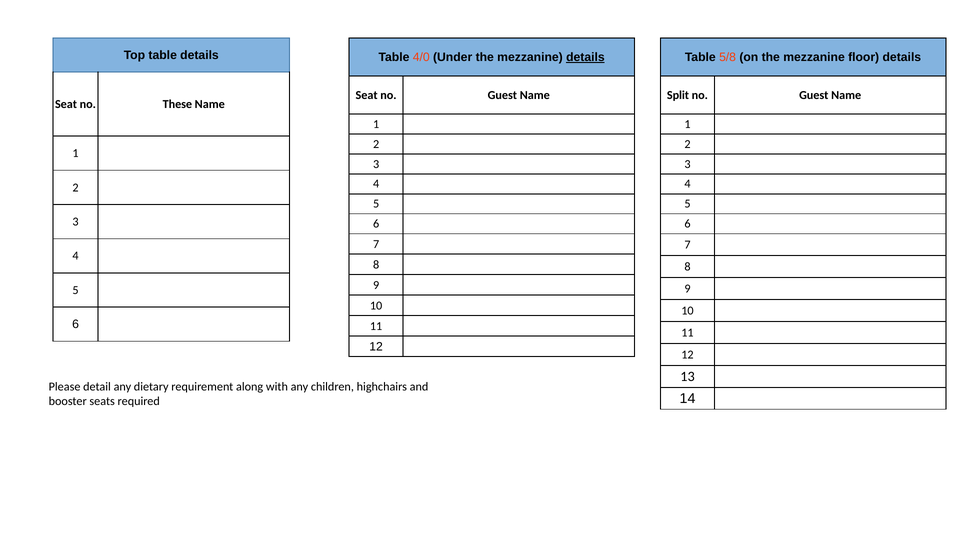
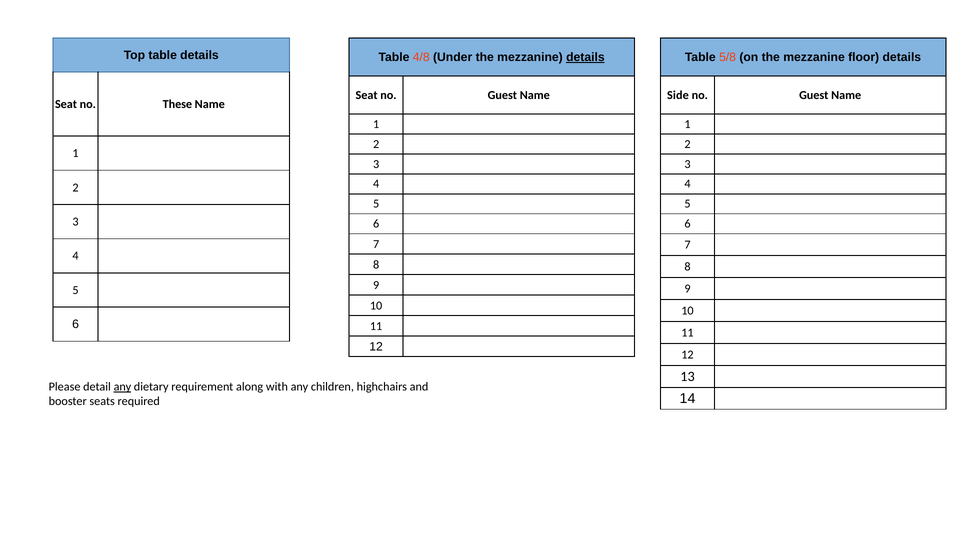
4/0: 4/0 -> 4/8 (421, 57)
Split: Split -> Side (678, 95)
any underline: none -> present (122, 387)
